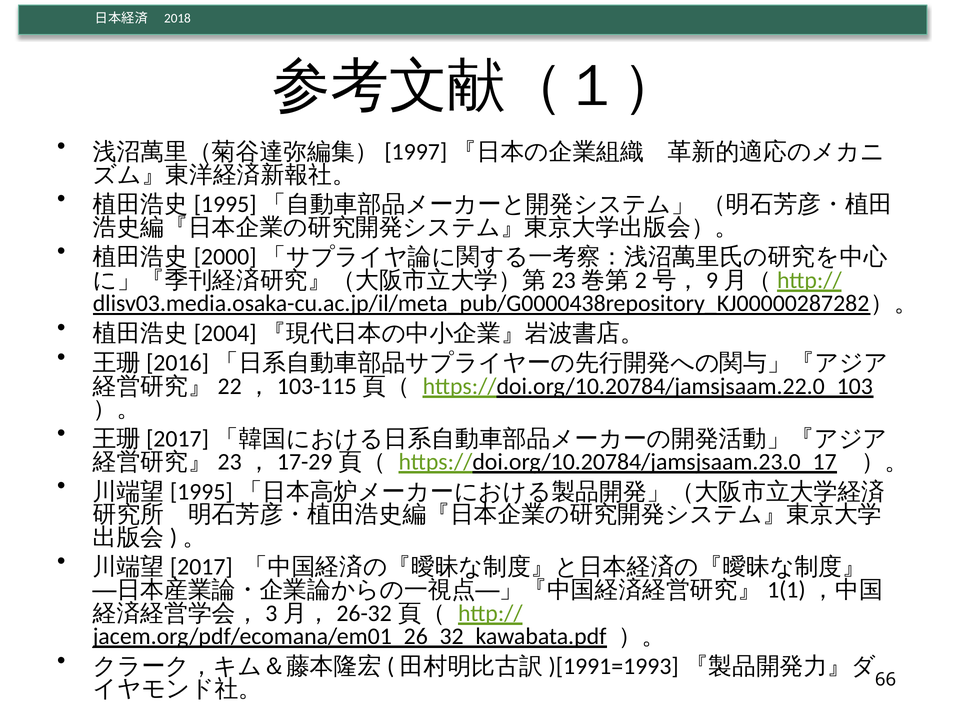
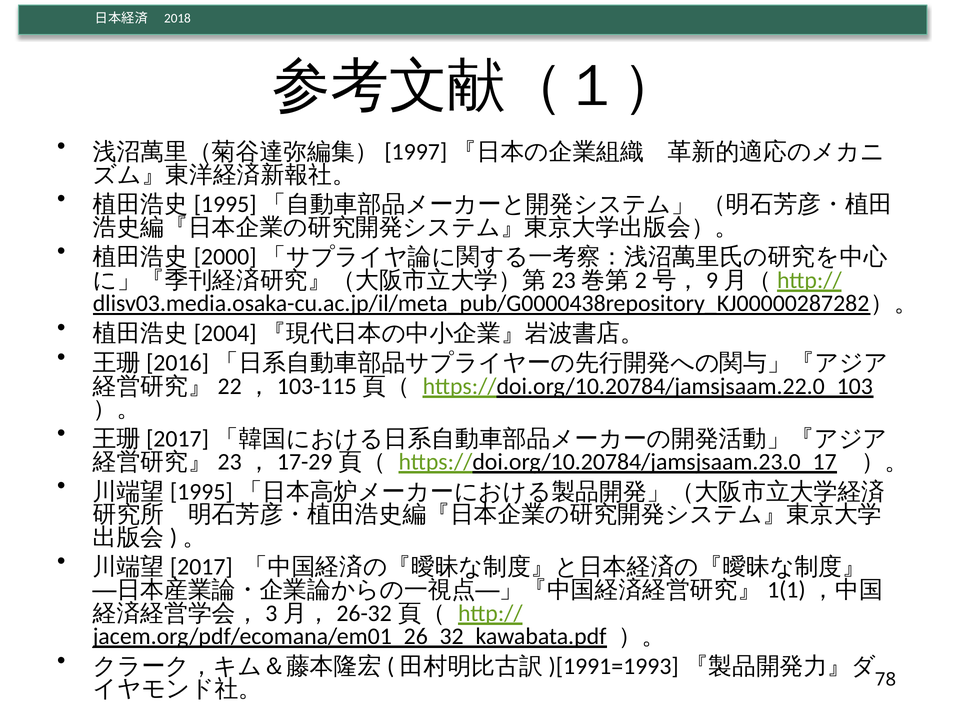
66: 66 -> 78 (886, 680)
